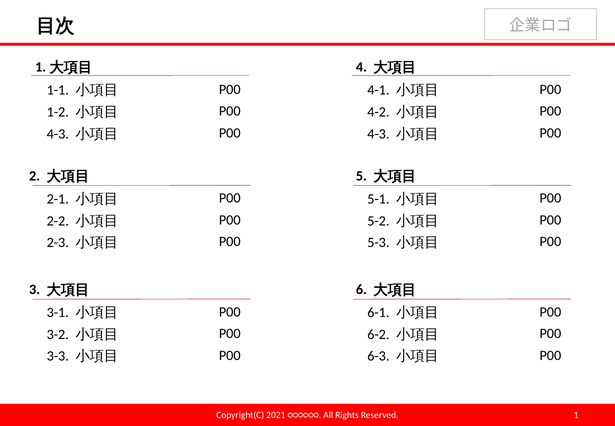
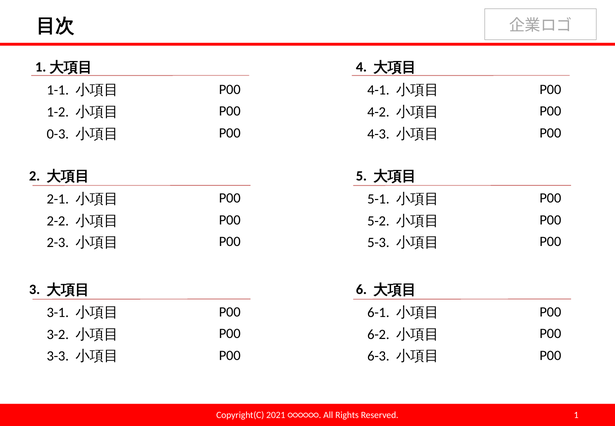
4-3: 4-3 -> 0-3 (58, 134)
